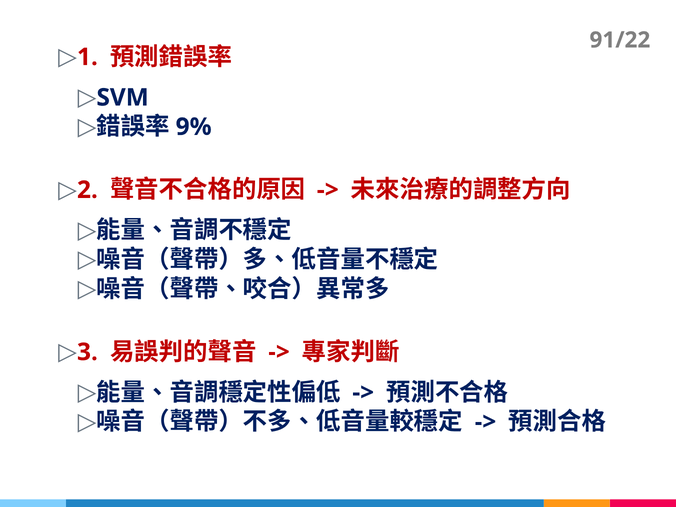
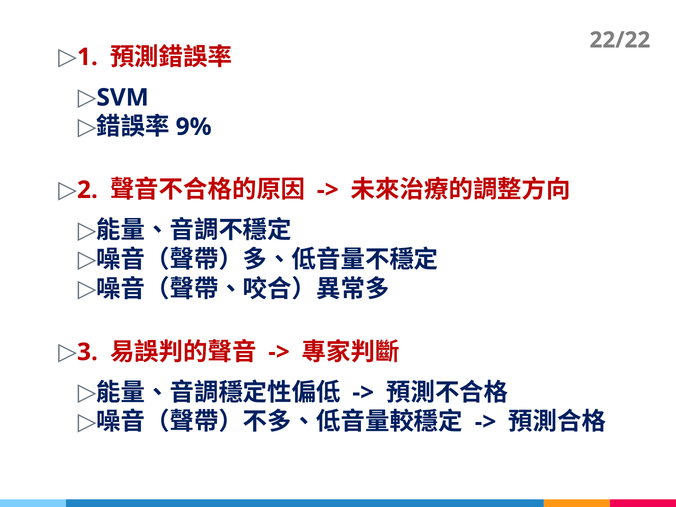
91/22: 91/22 -> 22/22 (620, 40)
